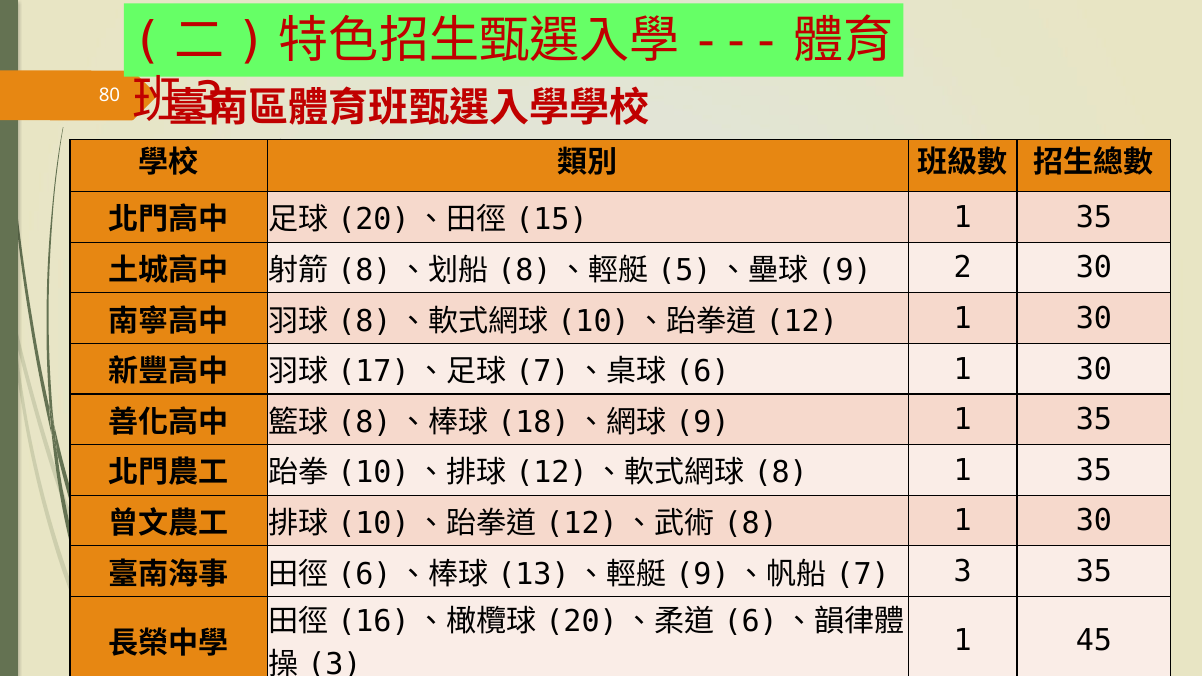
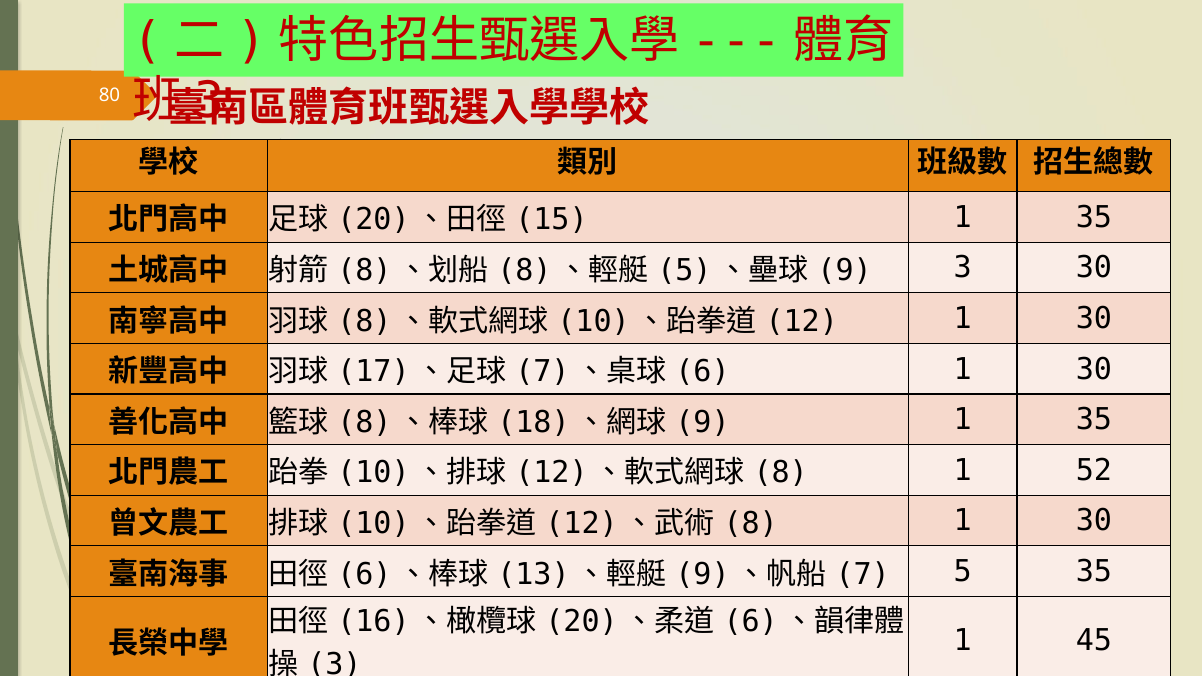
2: 2 -> 3 (963, 268)
35: 35 -> 52 (1094, 471)
3: 3 -> 5 (963, 572)
